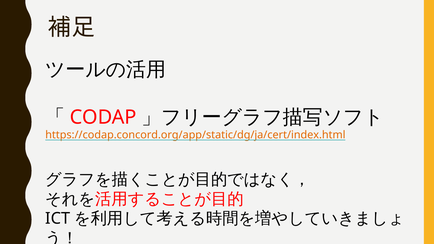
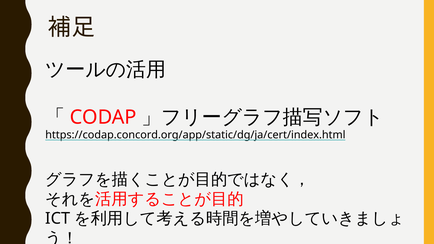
https://codap.concord.org/app/static/dg/ja/cert/index.html colour: orange -> black (195, 135)
